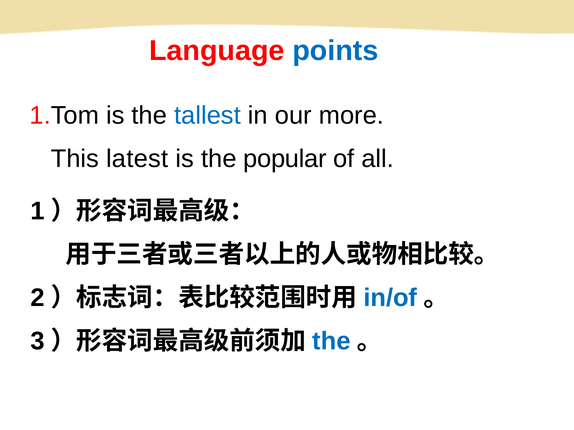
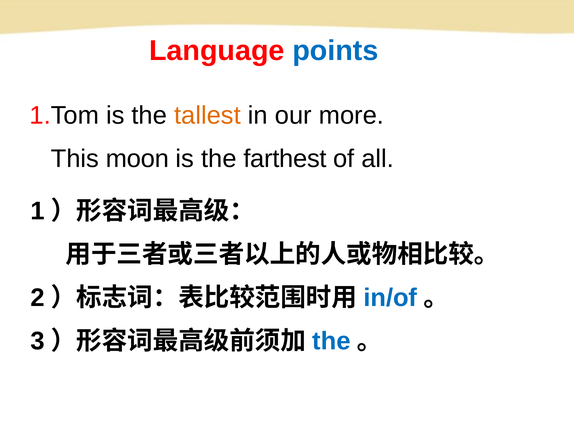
tallest colour: blue -> orange (207, 116)
latest: latest -> moon (137, 159)
popular: popular -> farthest (285, 159)
